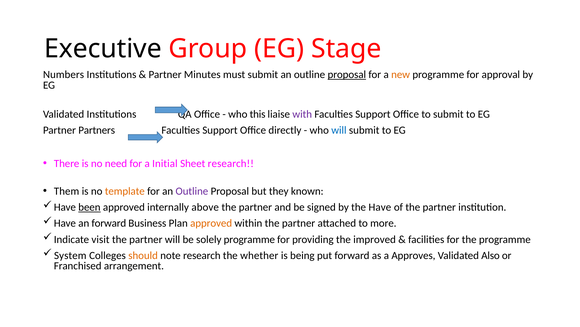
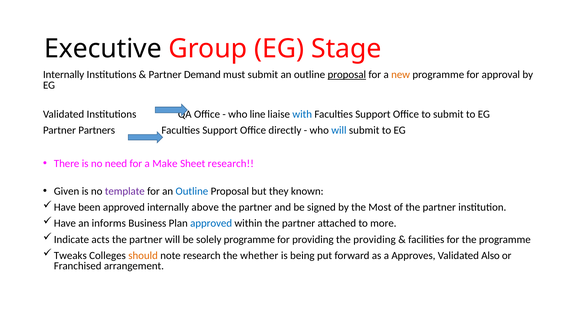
Numbers: Numbers -> Internally (64, 74)
Minutes: Minutes -> Demand (202, 74)
this: this -> line (258, 114)
with colour: purple -> blue (302, 114)
Initial: Initial -> Make (165, 163)
Them: Them -> Given (67, 191)
template colour: orange -> purple (125, 191)
Outline colour: purple -> blue (192, 191)
been underline: present -> none (89, 207)
the Have: Have -> Most (380, 207)
an forward: forward -> informs (109, 223)
approved colour: orange -> blue (211, 223)
visit: visit -> acts (100, 239)
the improved: improved -> providing (375, 239)
System: System -> Tweaks (70, 255)
